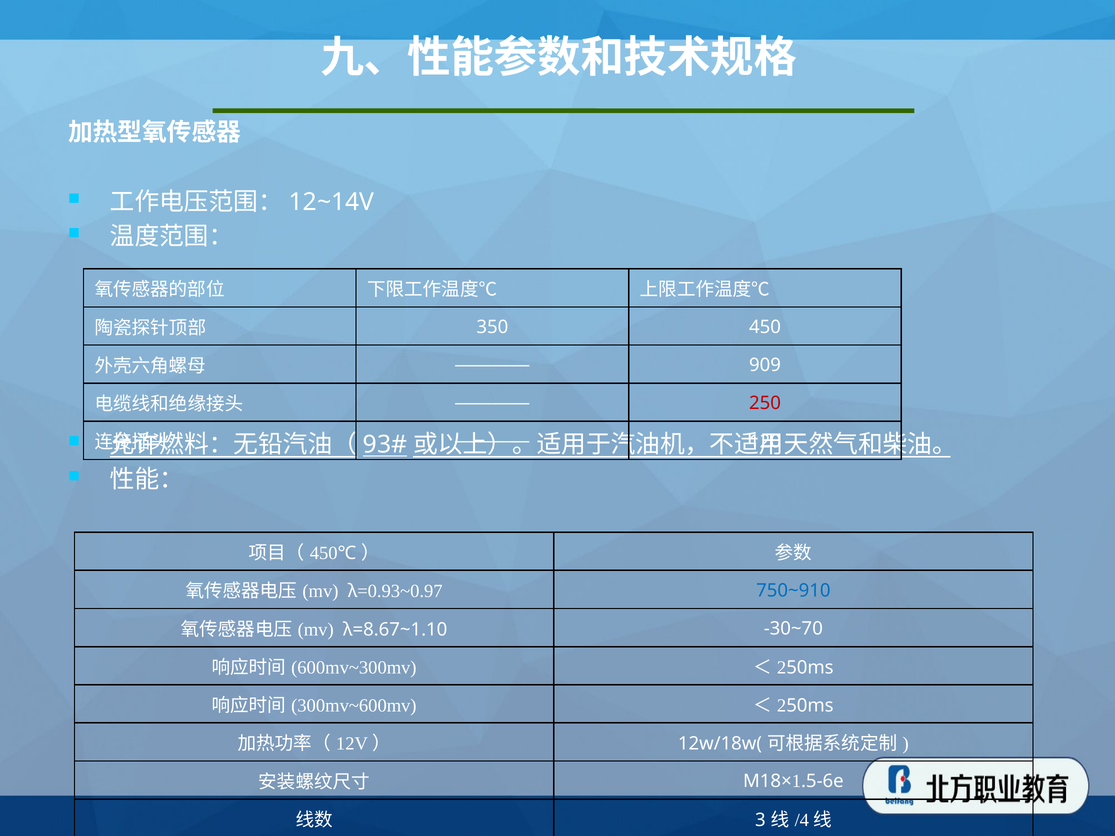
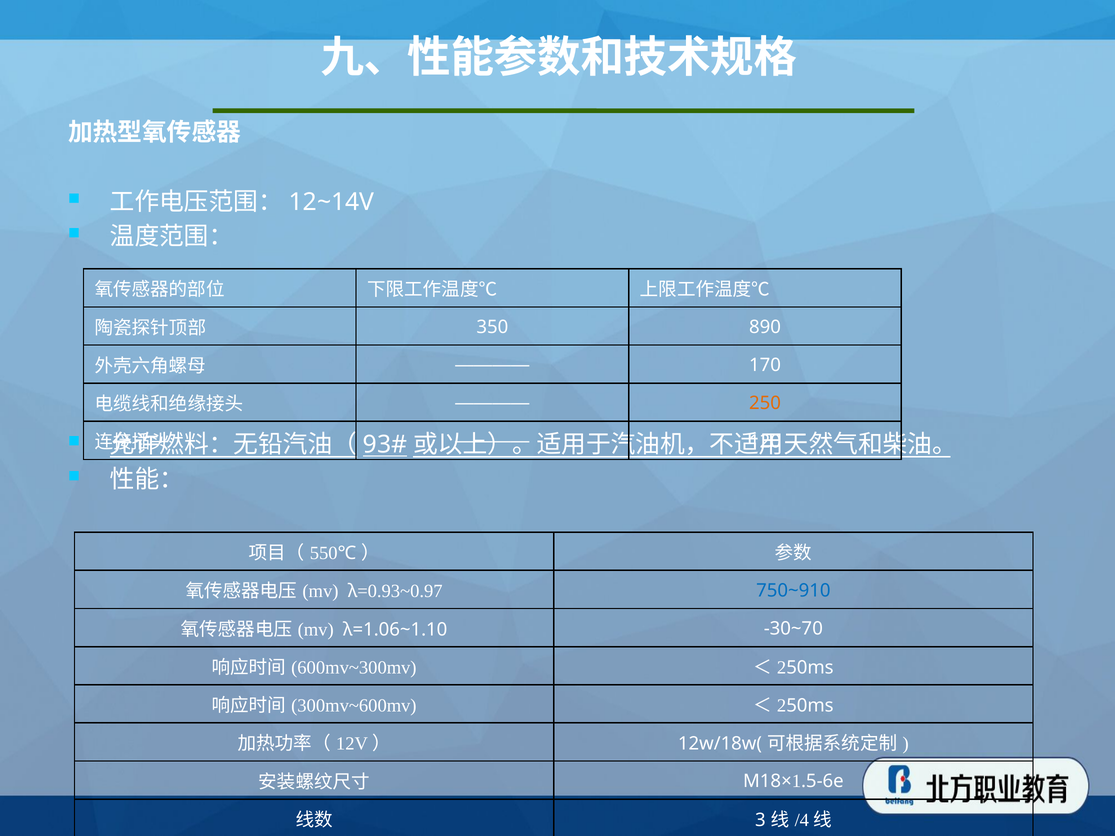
350 450: 450 -> 890 (765, 327)
909: 909 -> 170 (765, 365)
250 colour: red -> orange (765, 403)
450: 450 -> 550 (324, 553)
λ=8.67~1.10: λ=8.67~1.10 -> λ=1.06~1.10 (395, 630)
